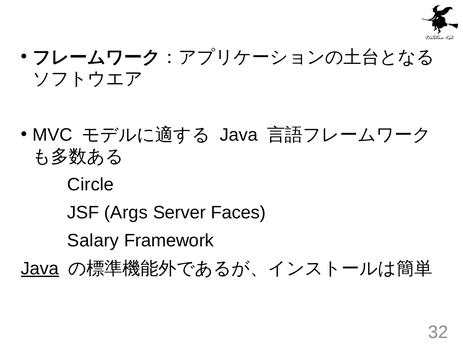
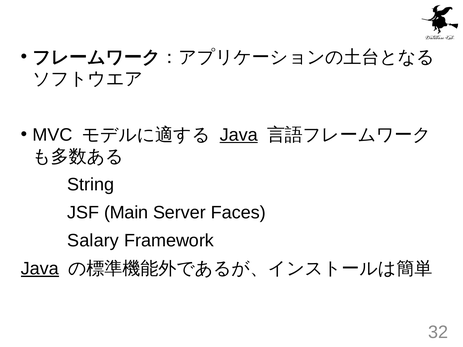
Java underline: none -> present (239, 135)
Circle: Circle -> String (91, 185)
Args: Args -> Main (126, 213)
